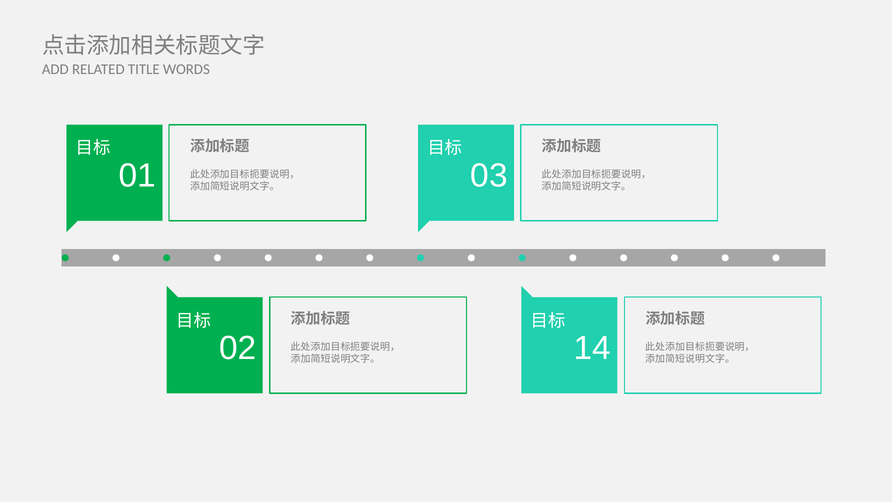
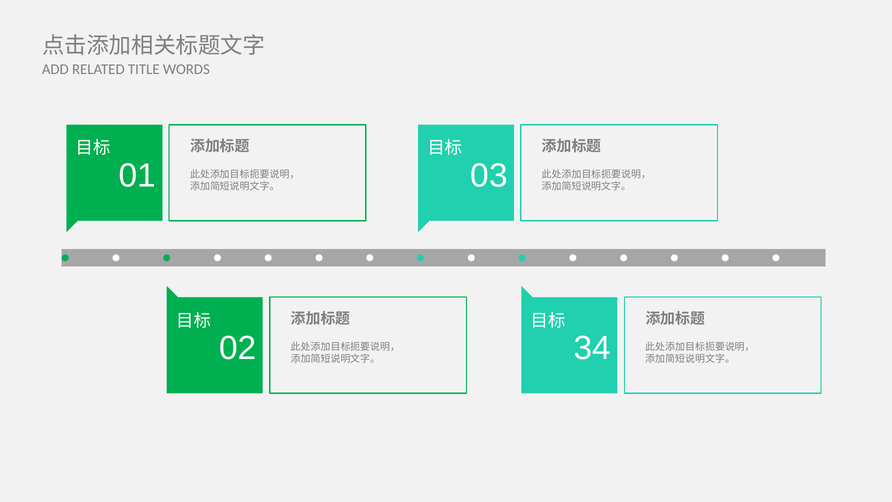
14: 14 -> 34 (592, 348)
